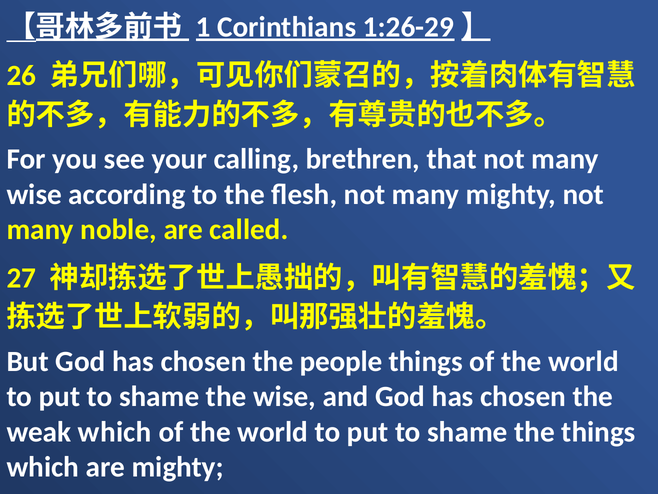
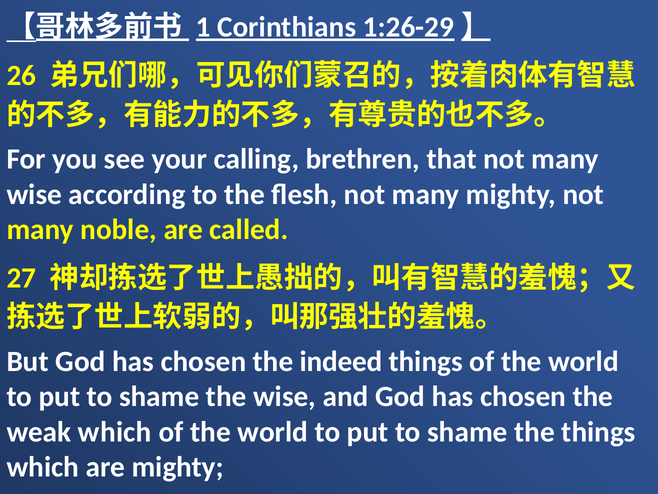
people: people -> indeed (341, 361)
